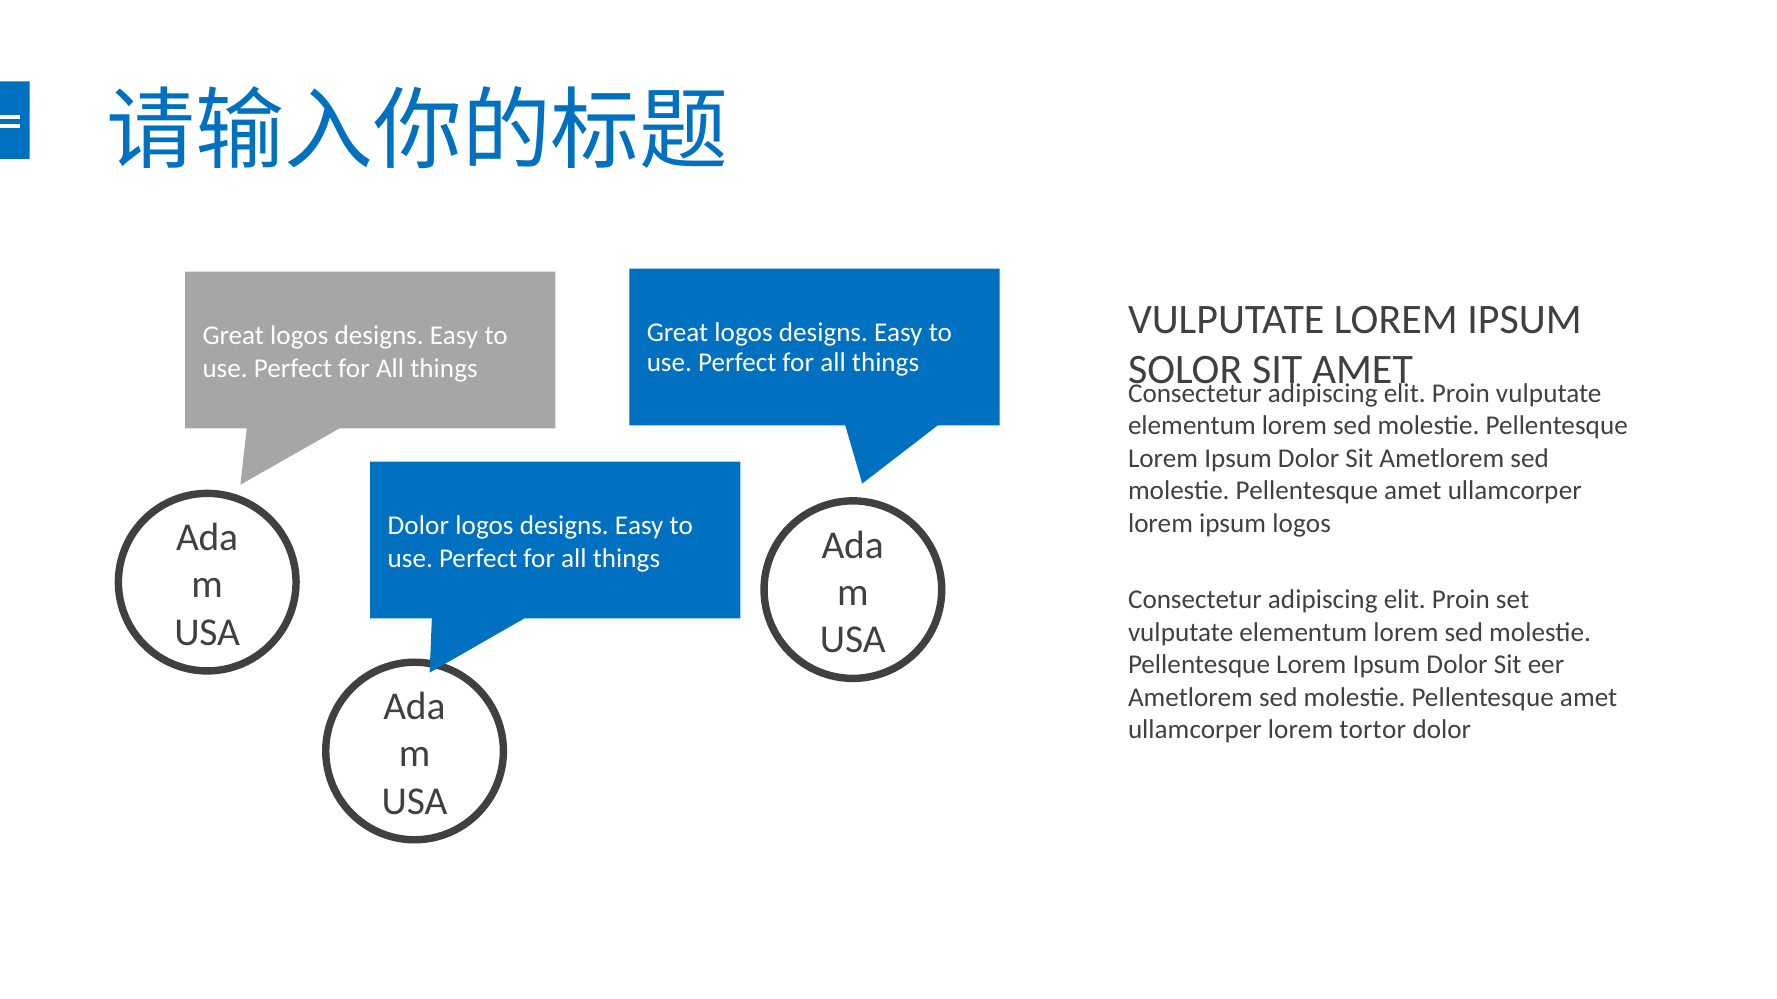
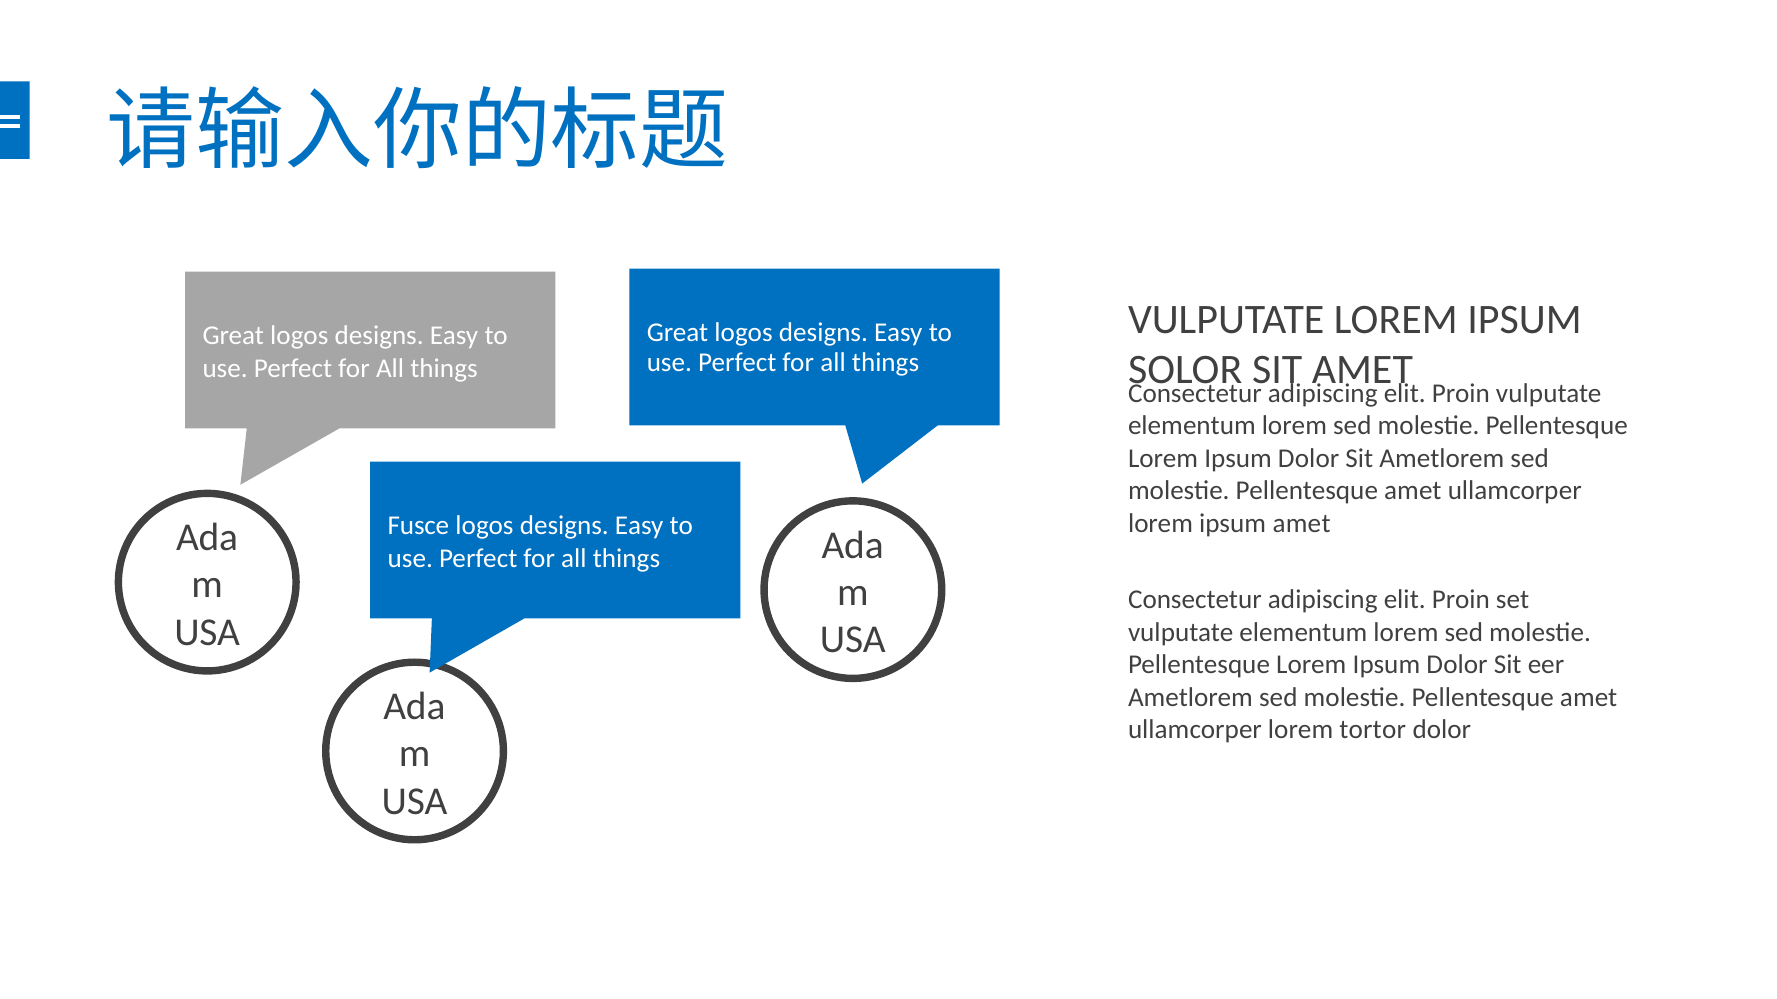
ipsum logos: logos -> amet (1302, 524)
Dolor: Dolor -> Fusce (418, 526)
